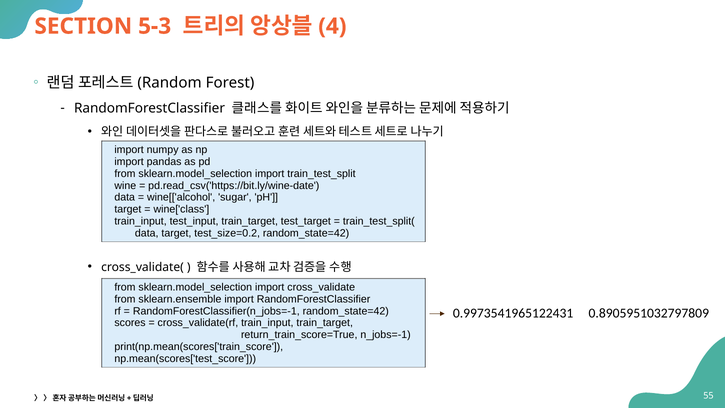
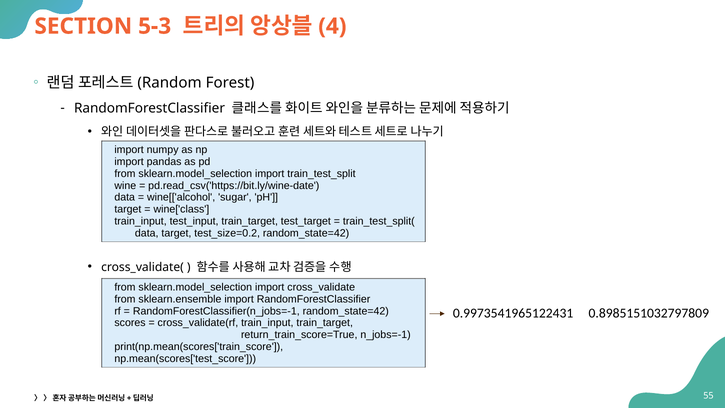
0.8905951032797809: 0.8905951032797809 -> 0.8985151032797809 (649, 313)
